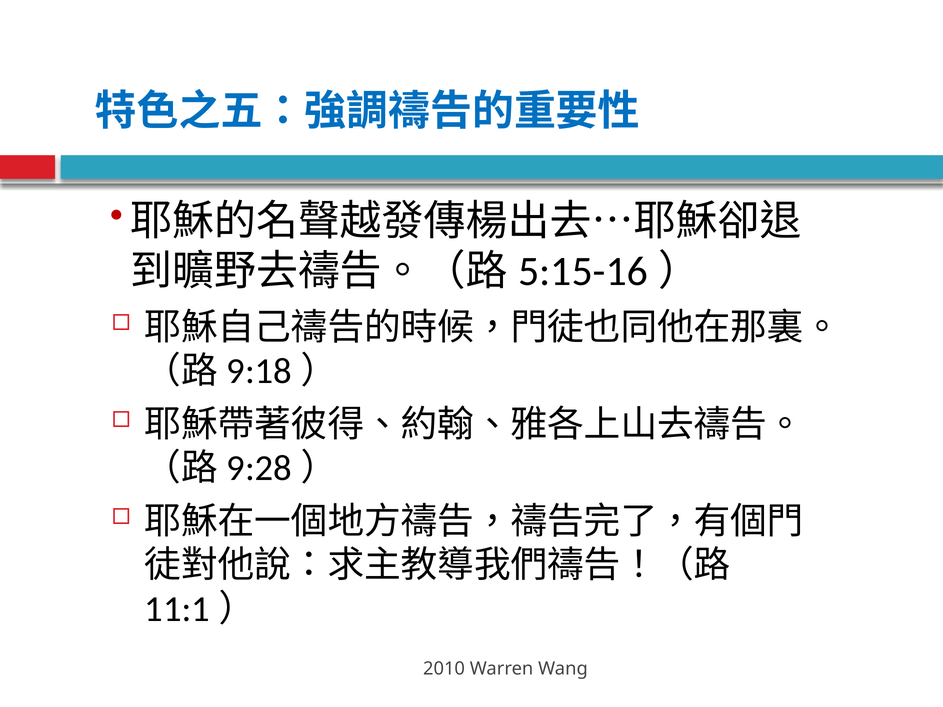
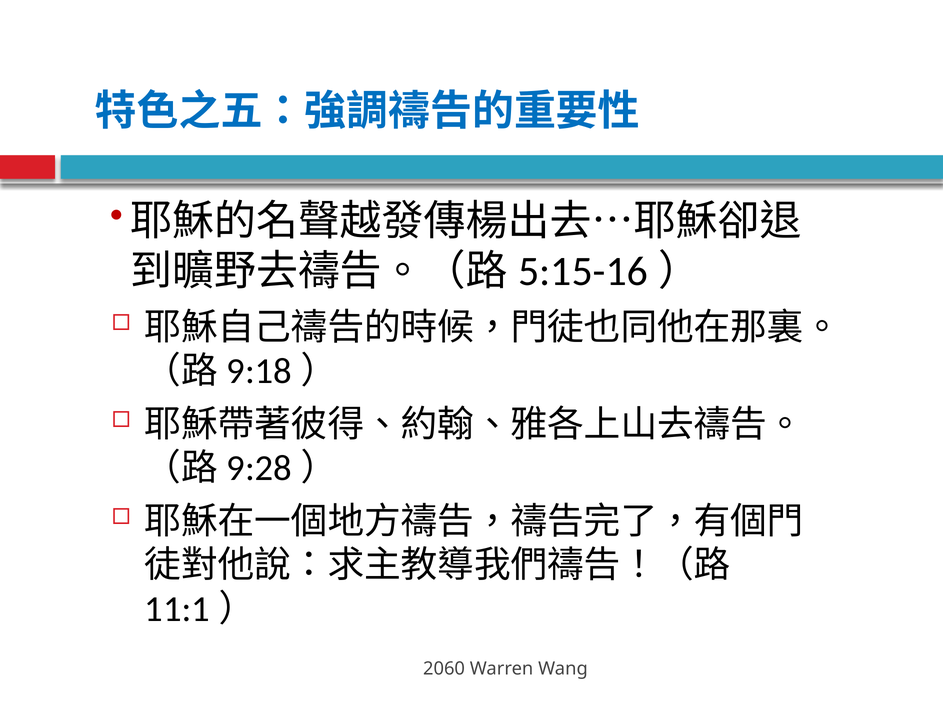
2010: 2010 -> 2060 (444, 669)
